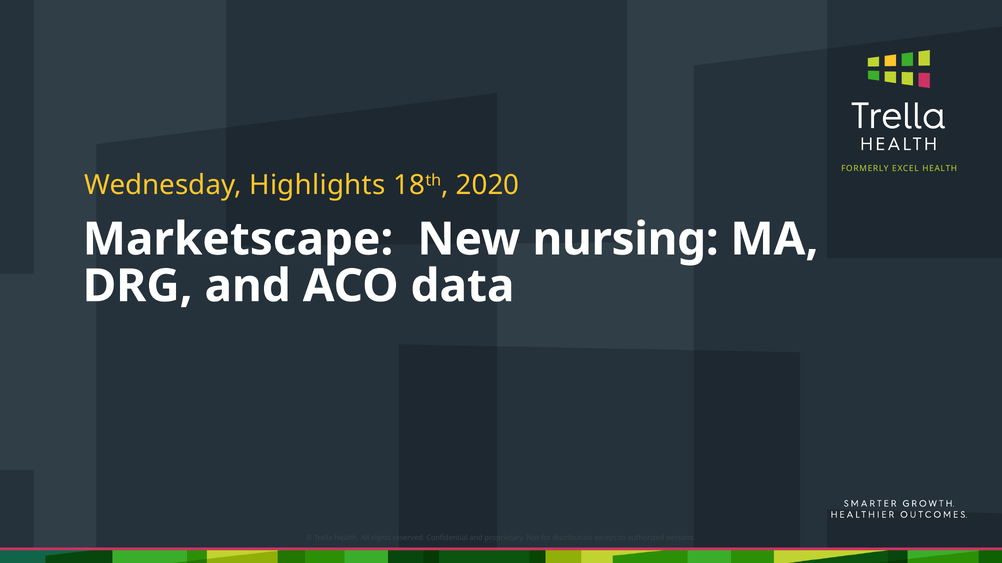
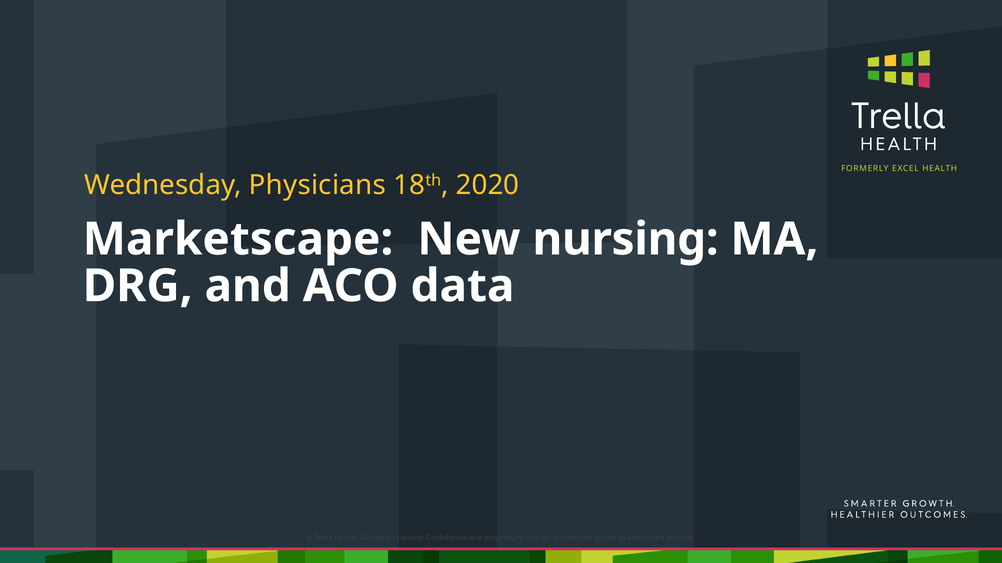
Highlights: Highlights -> Physicians (317, 185)
